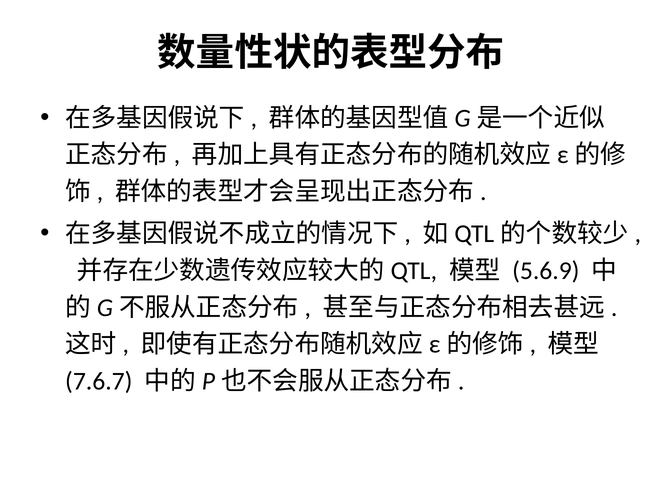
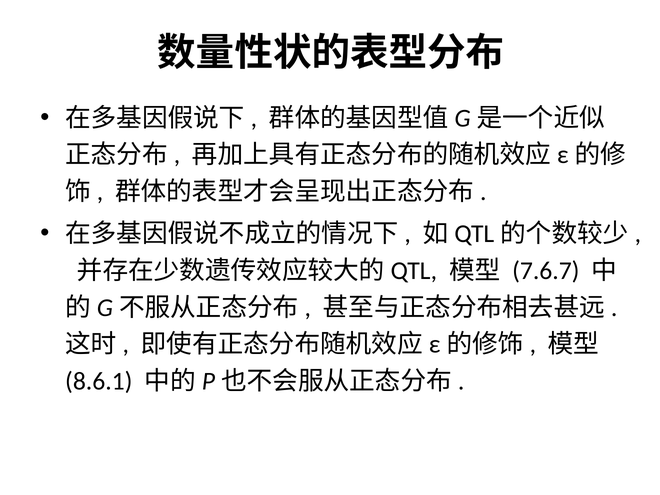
5.6.9: 5.6.9 -> 7.6.7 (546, 271)
7.6.7: 7.6.7 -> 8.6.1 (99, 381)
